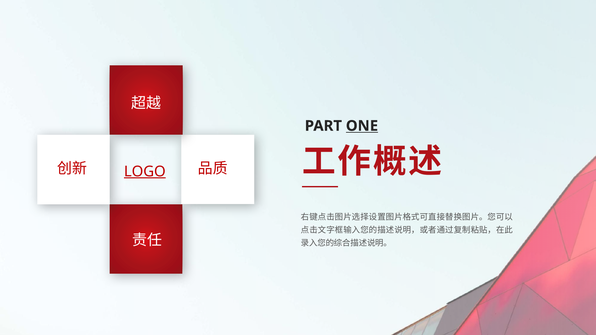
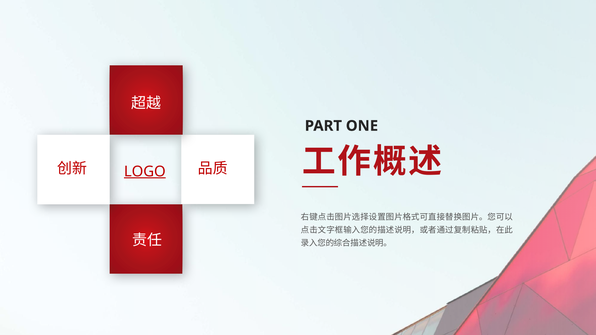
ONE underline: present -> none (362, 126)
